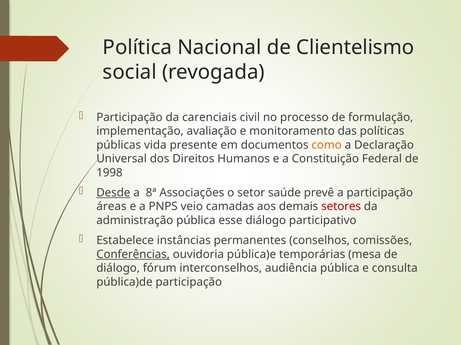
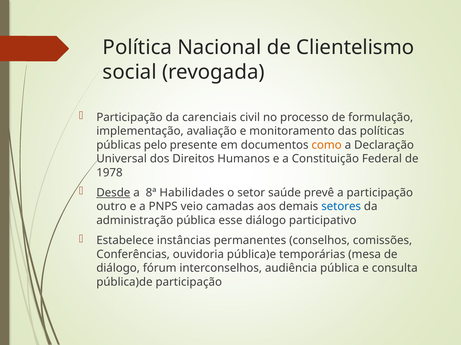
vida: vida -> pelo (155, 145)
1998: 1998 -> 1978 (110, 173)
Associações: Associações -> Habilidades (192, 193)
áreas: áreas -> outro (111, 207)
setores colour: red -> blue (341, 207)
Conferências underline: present -> none (133, 255)
